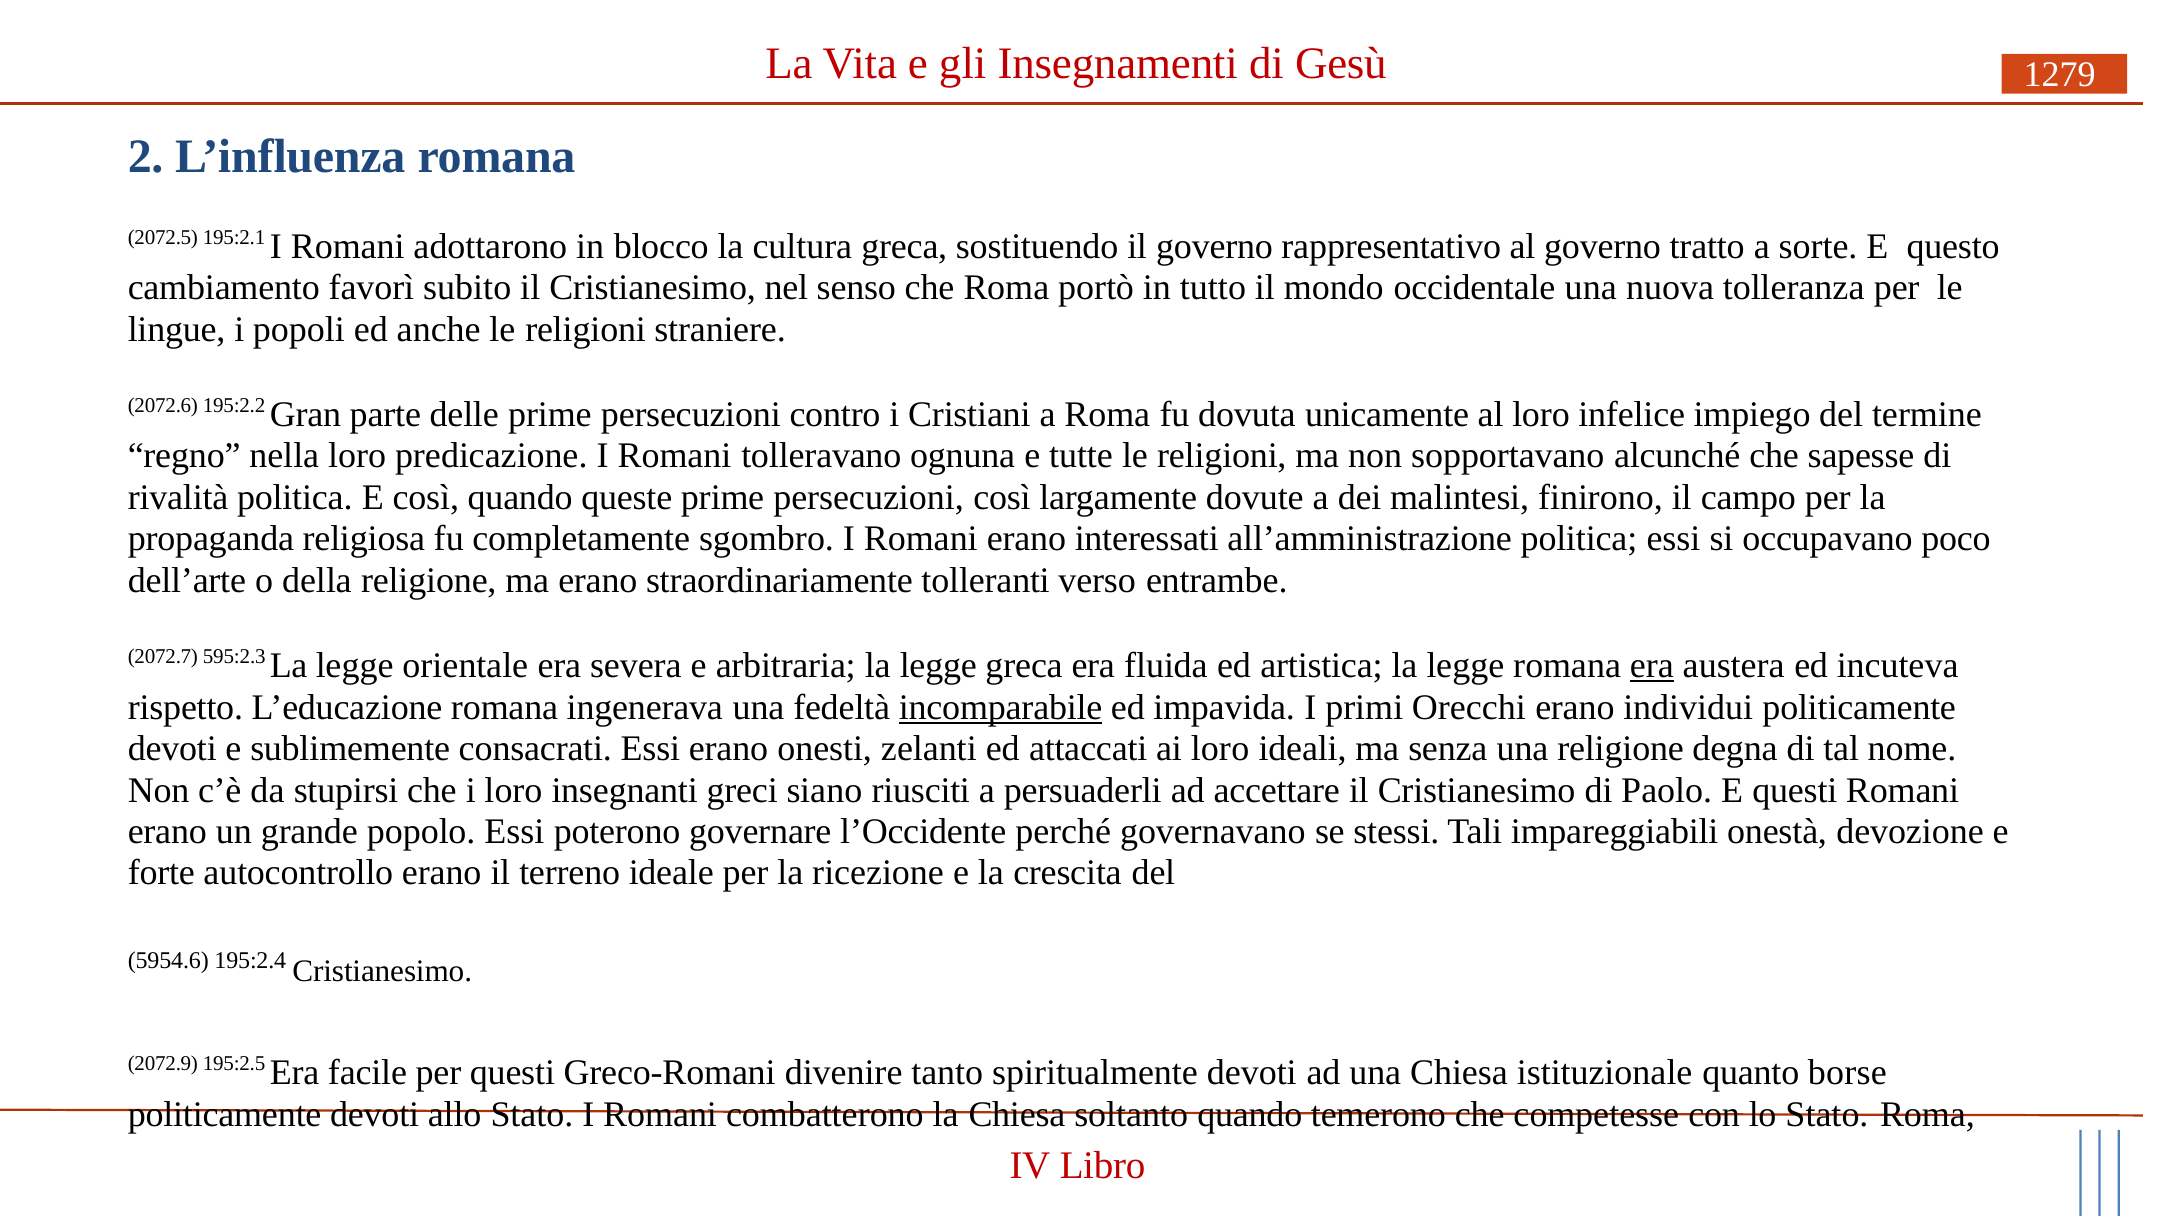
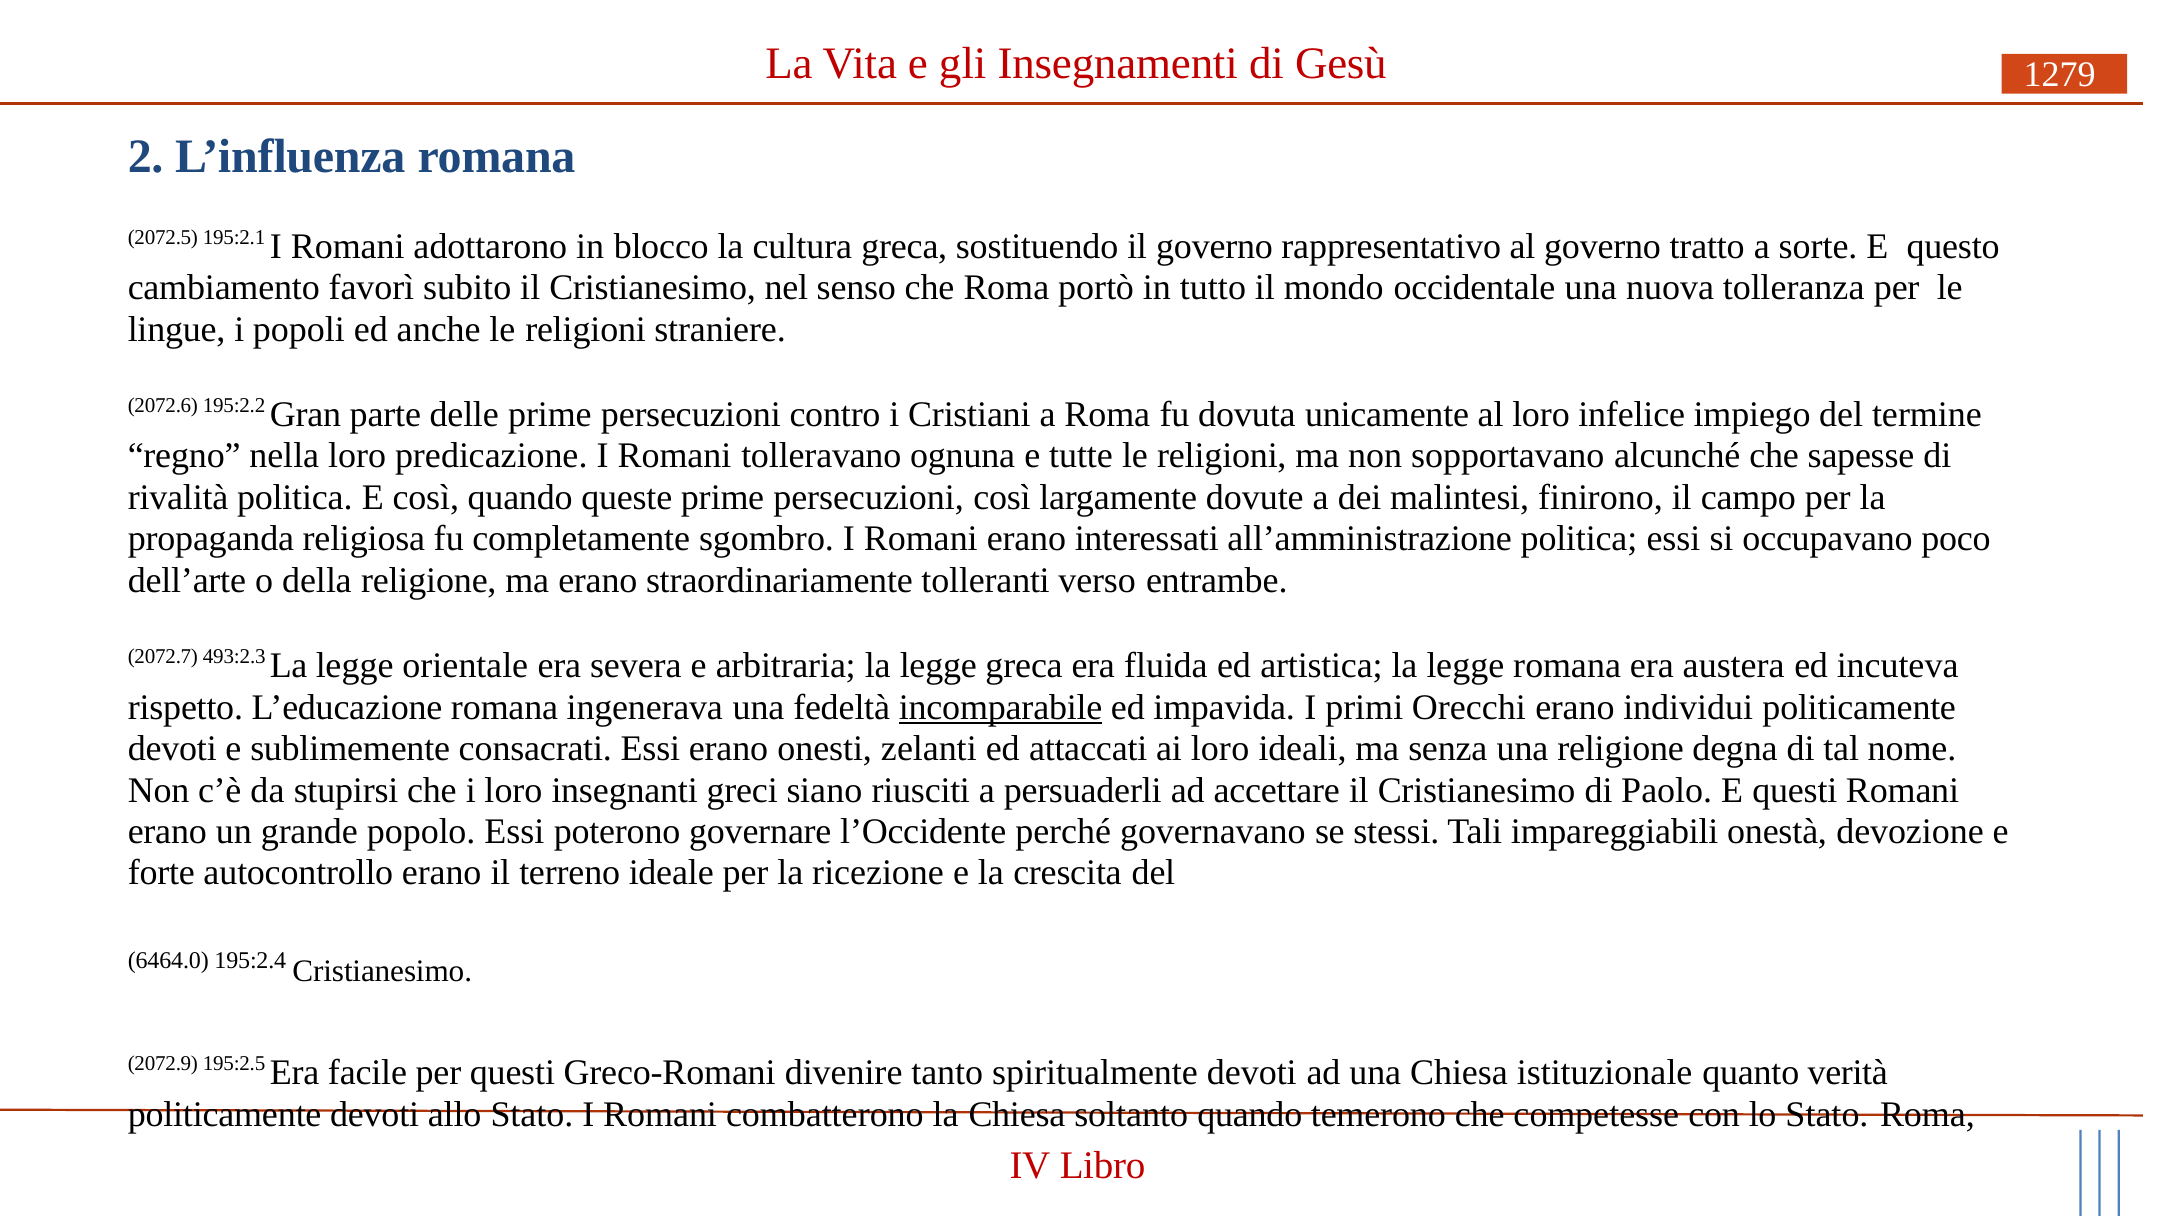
595:2.3: 595:2.3 -> 493:2.3 (234, 657)
era underline: present -> none (1652, 666)
5954.6: 5954.6 -> 6464.0 (168, 961)
borse: borse -> verità (1848, 1073)
